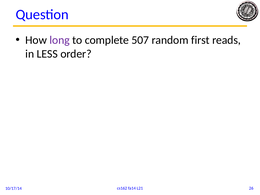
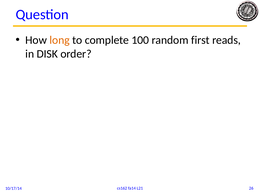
long colour: purple -> orange (60, 40)
507: 507 -> 100 (140, 40)
LESS: LESS -> DISK (47, 54)
